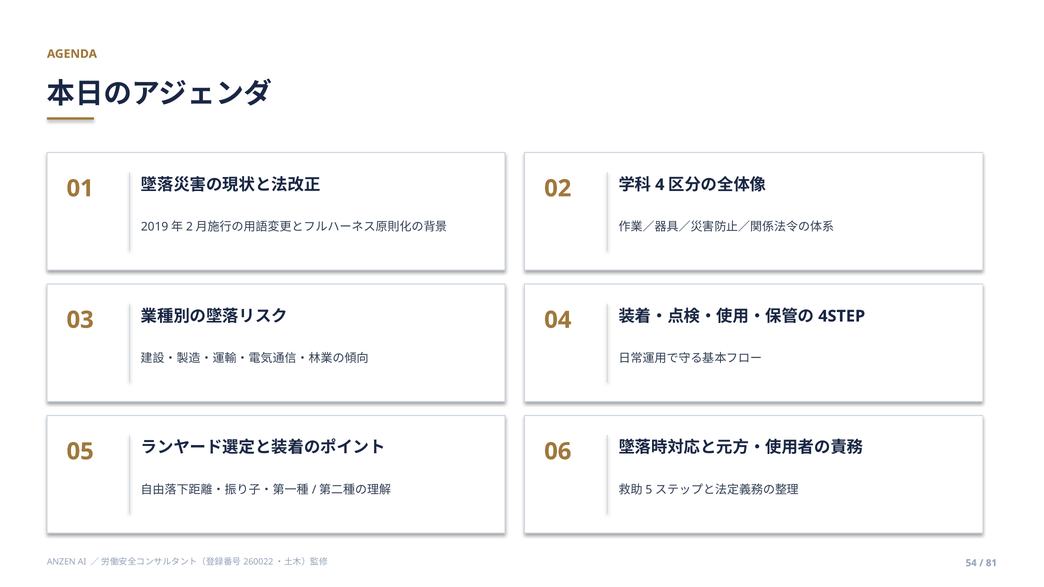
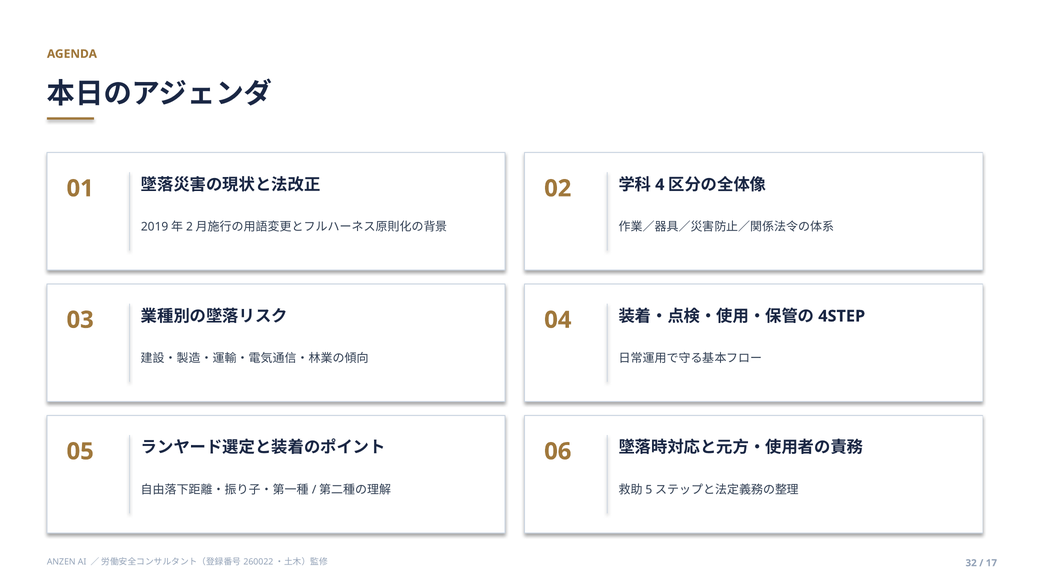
54: 54 -> 32 (971, 563)
81: 81 -> 17 (991, 563)
